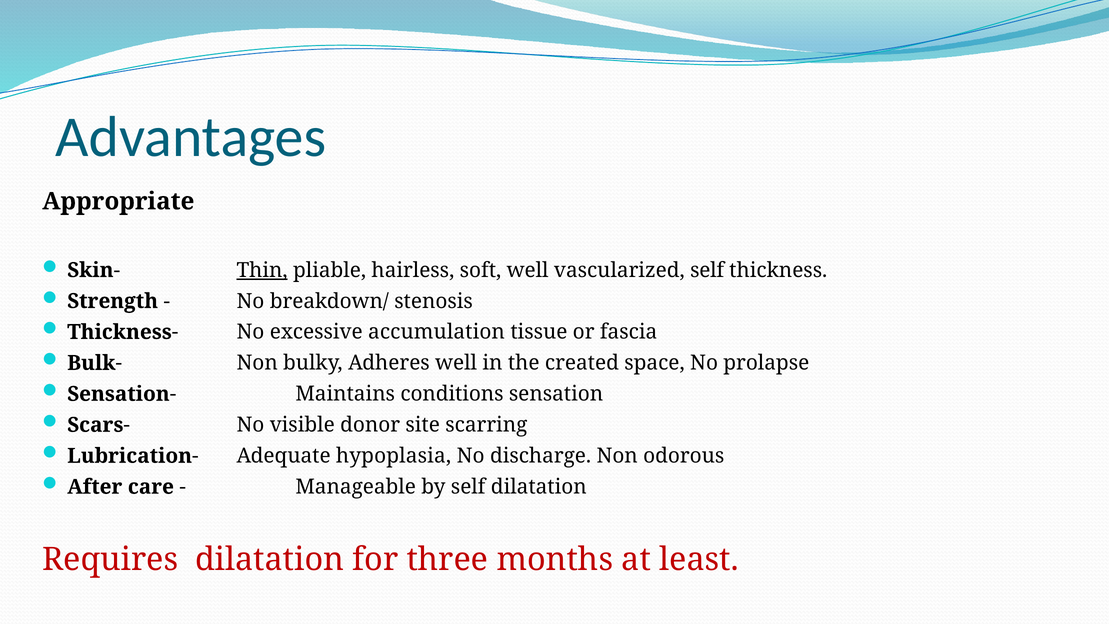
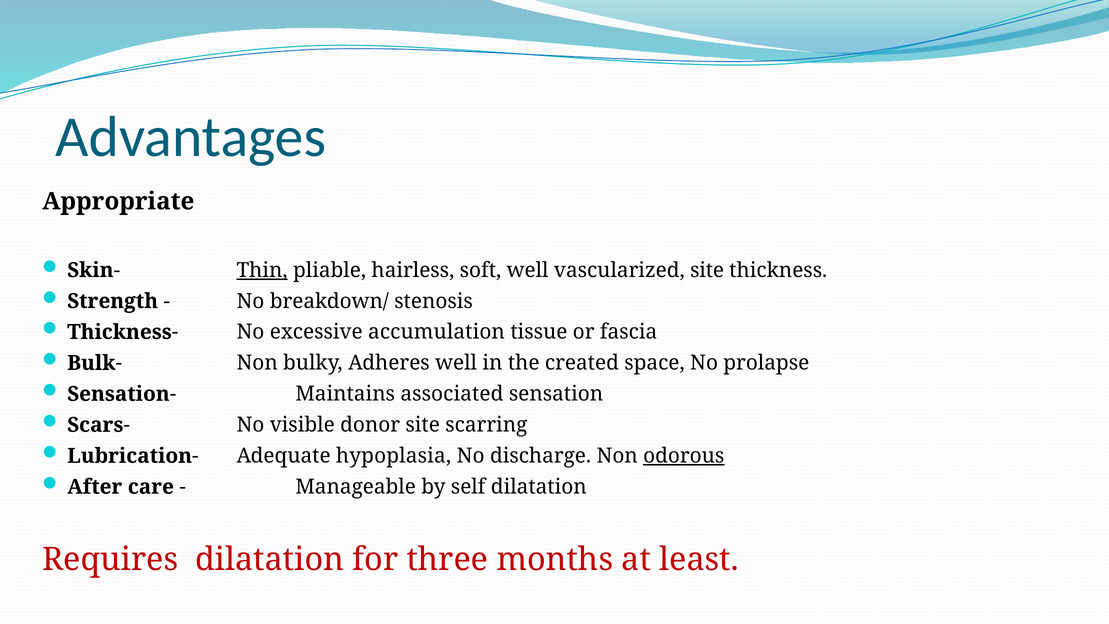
vascularized self: self -> site (707, 270)
conditions: conditions -> associated (452, 394)
odorous underline: none -> present (684, 456)
